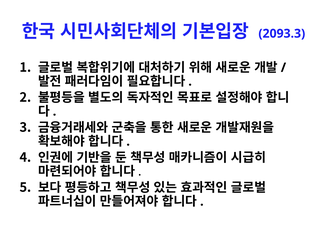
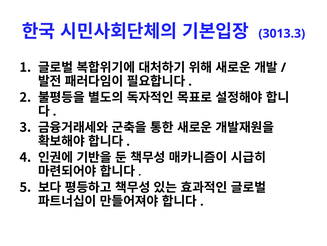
2093.3: 2093.3 -> 3013.3 (282, 33)
